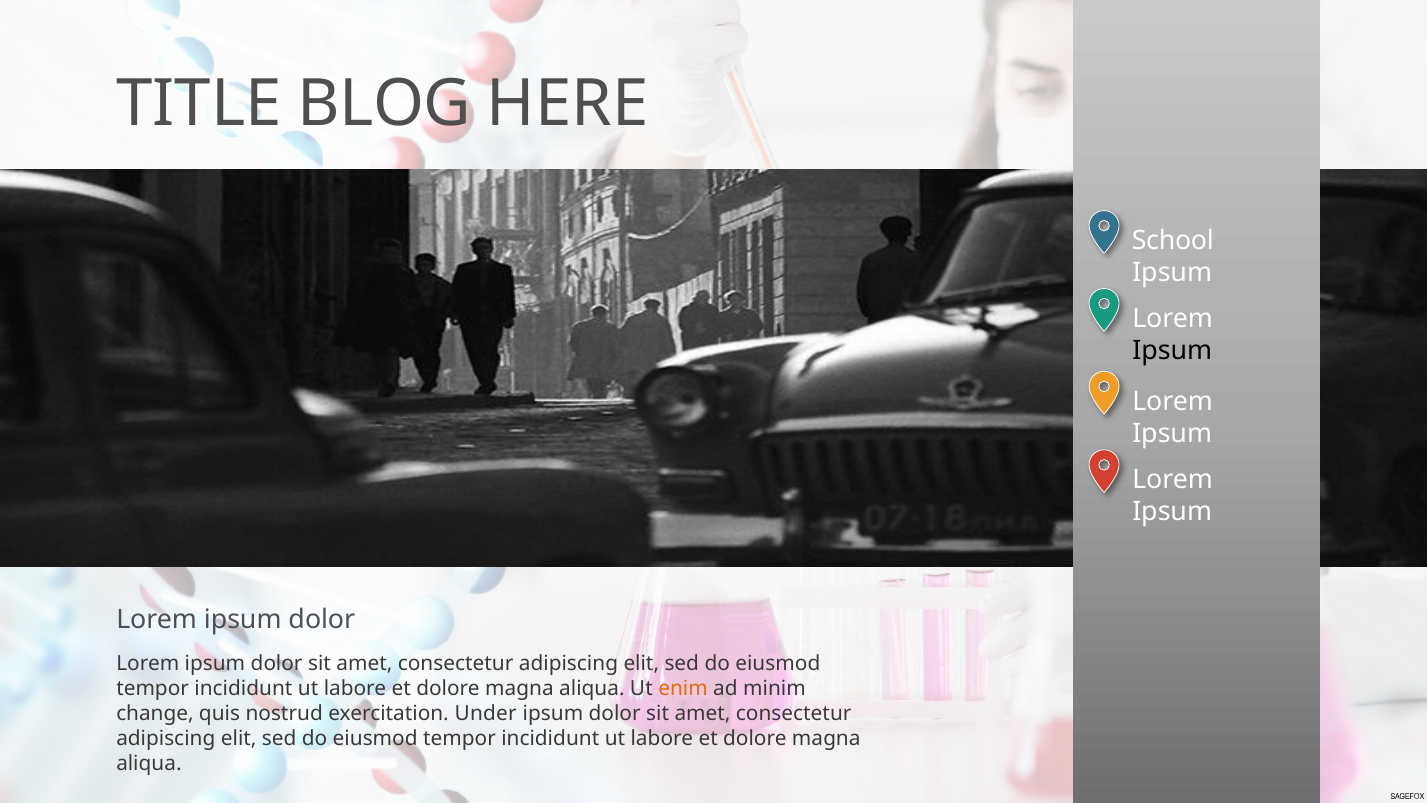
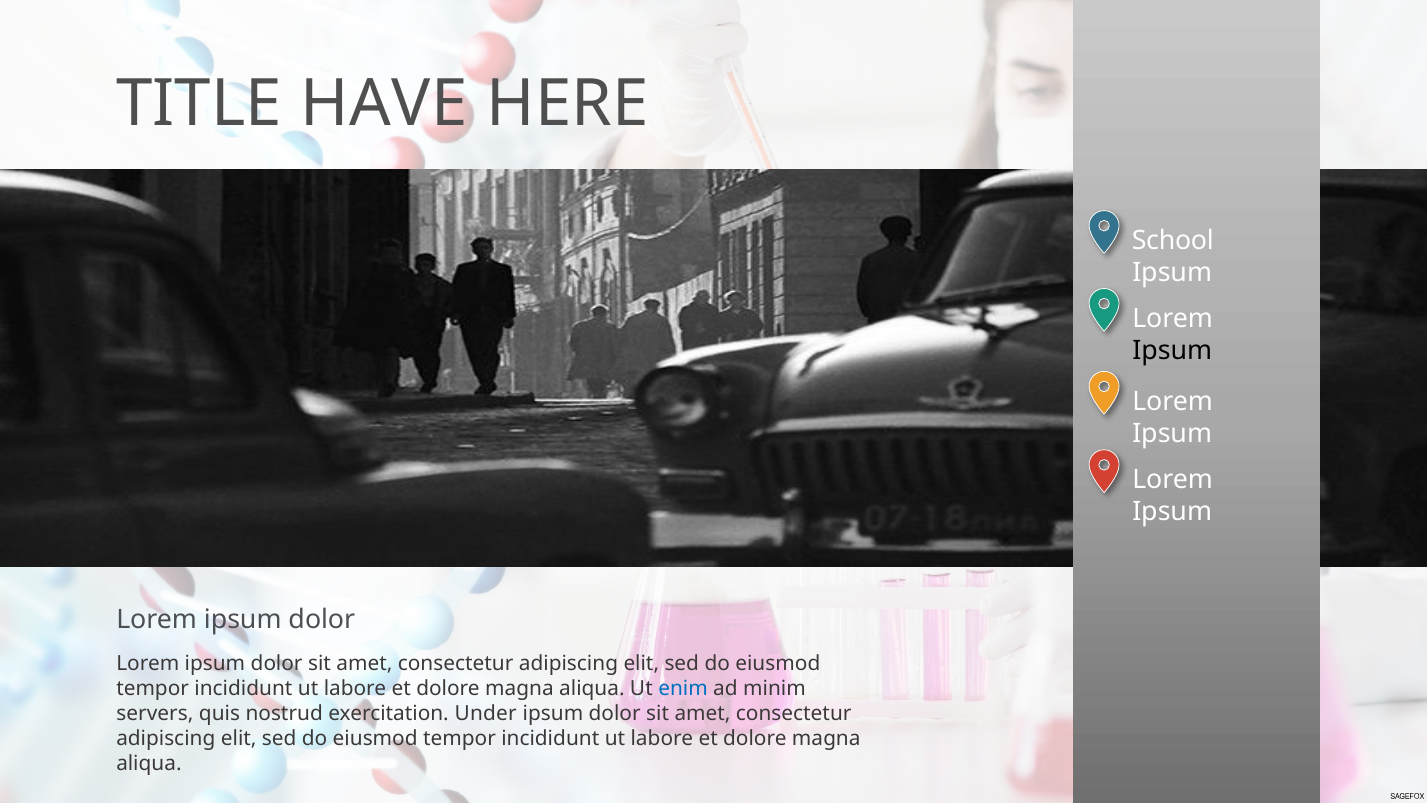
BLOG: BLOG -> HAVE (384, 104)
enim colour: orange -> blue (683, 688)
change: change -> servers (155, 713)
